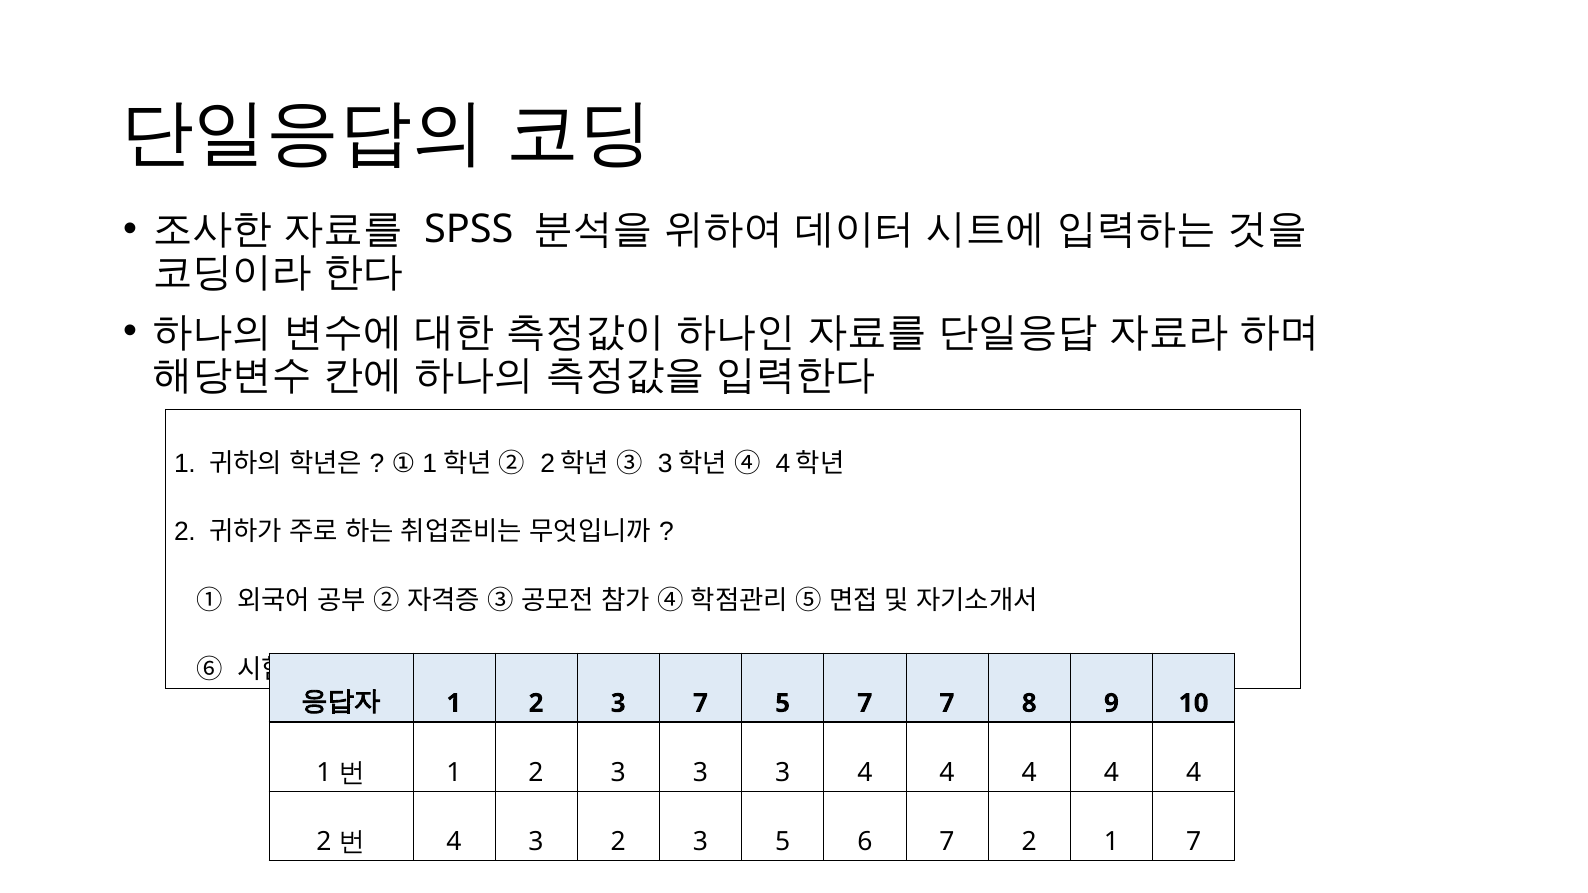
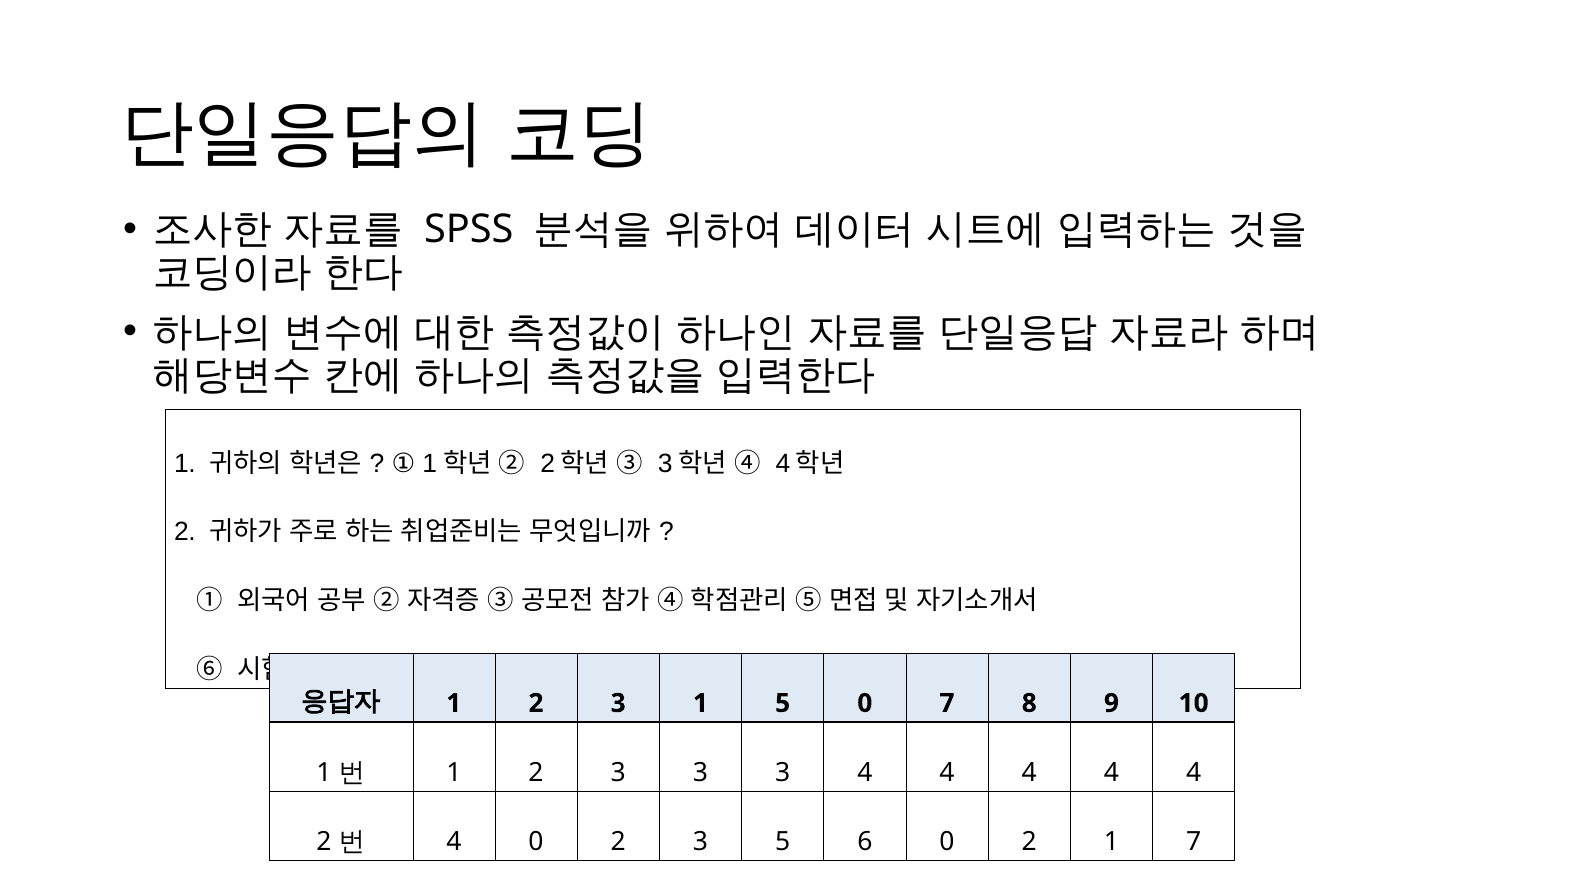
3 7: 7 -> 1 (700, 703)
5 7: 7 -> 0 (865, 703)
4 3: 3 -> 0 (536, 842)
6 7: 7 -> 0 (947, 842)
